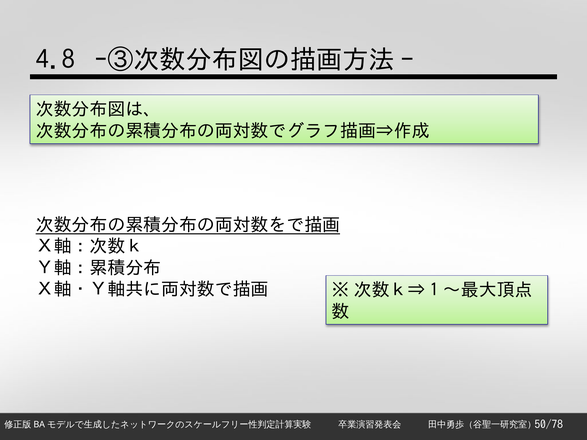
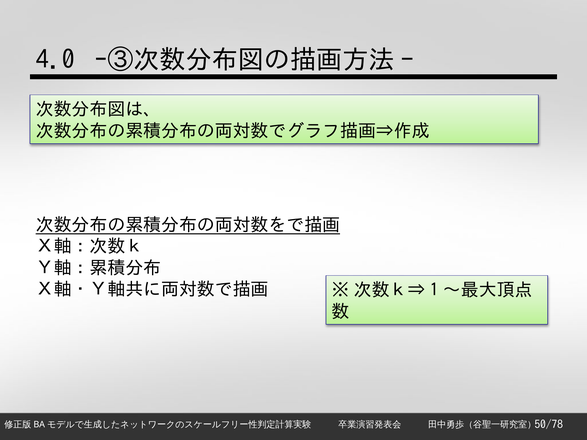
4.8: 4.8 -> 4.0 (55, 60)
